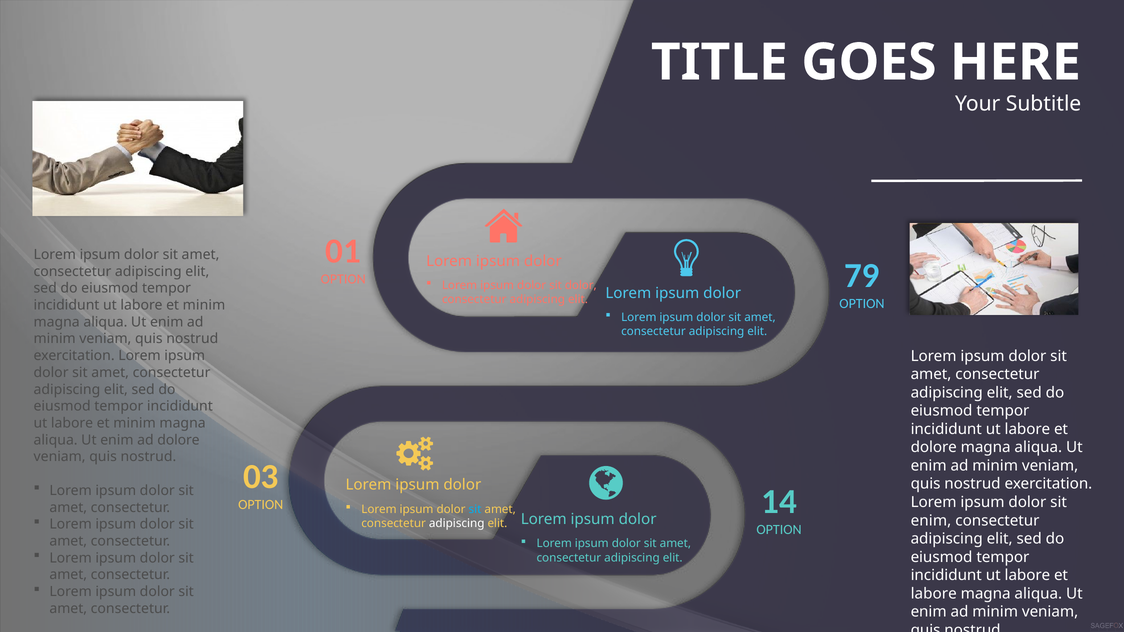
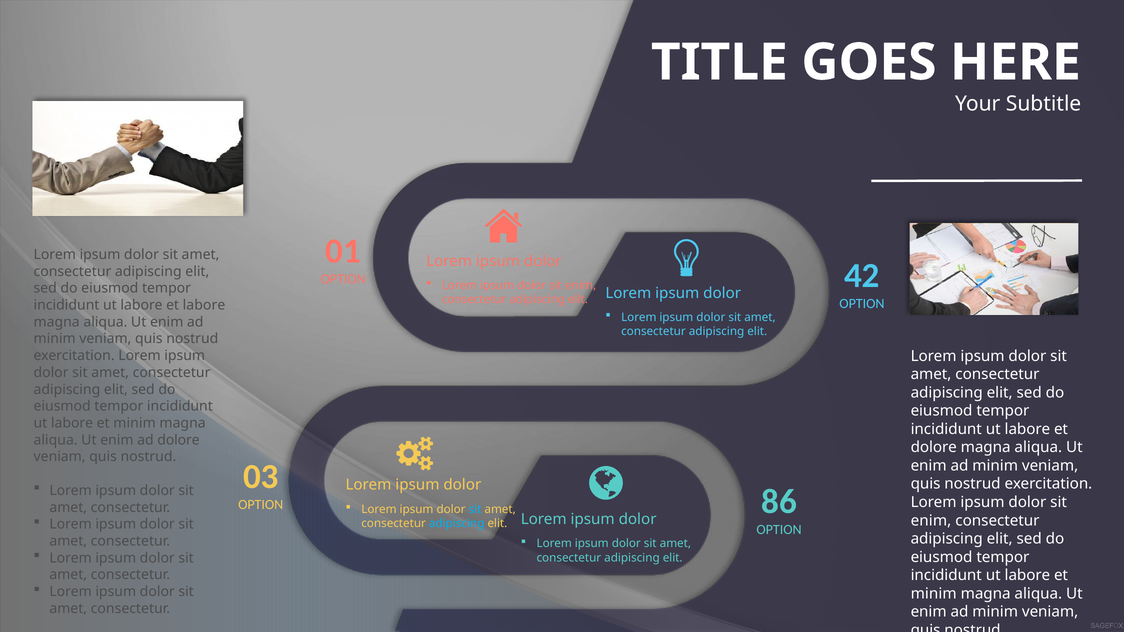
79: 79 -> 42 (862, 276)
dolor: dolor -> enim (581, 286)
minim: minim -> labore (204, 305)
14: 14 -> 86 (779, 502)
adipiscing colour: white -> light blue (457, 523)
labore: labore -> minim (934, 594)
